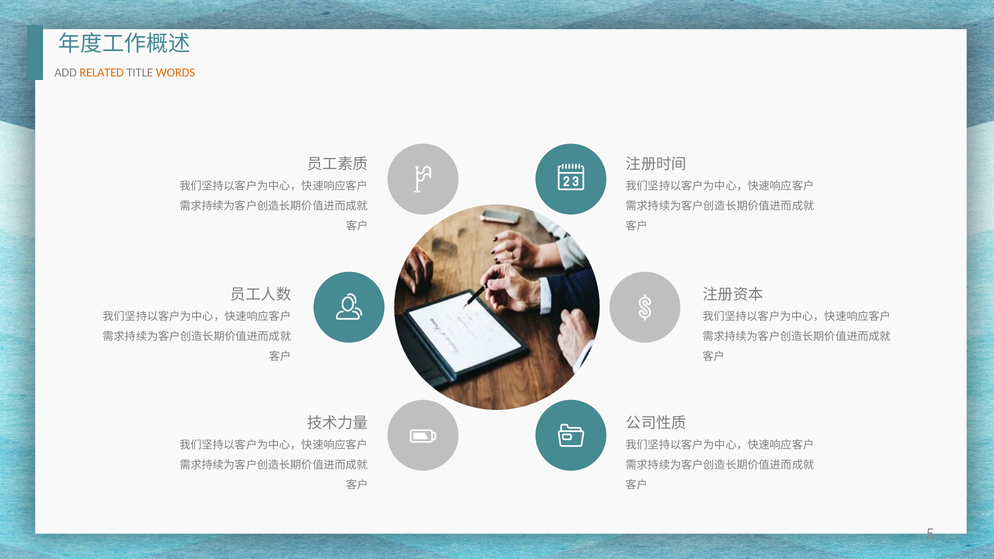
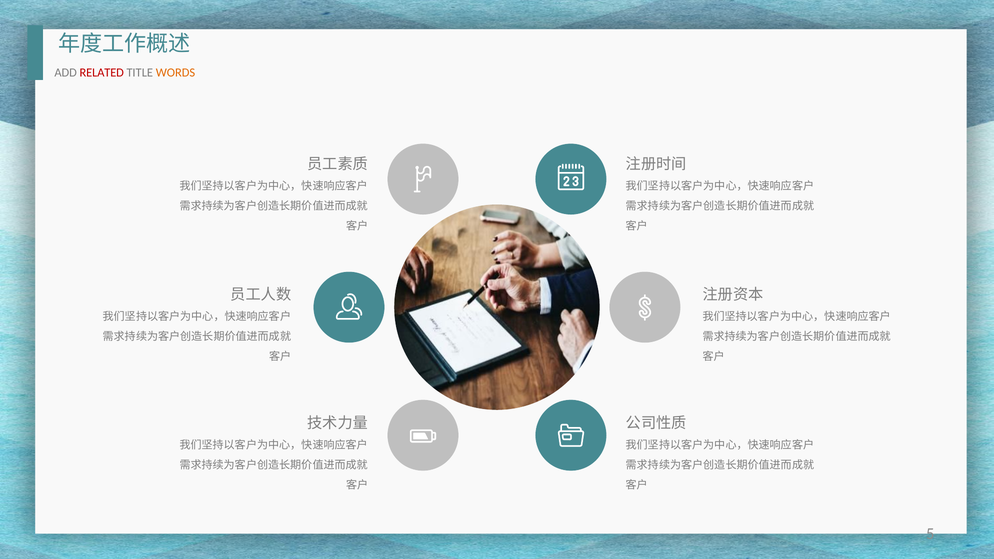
RELATED colour: orange -> red (102, 72)
